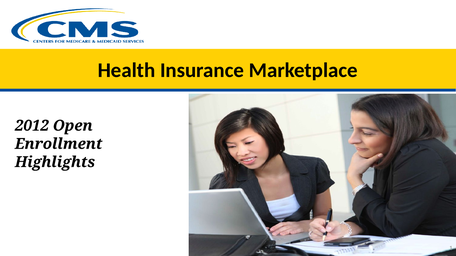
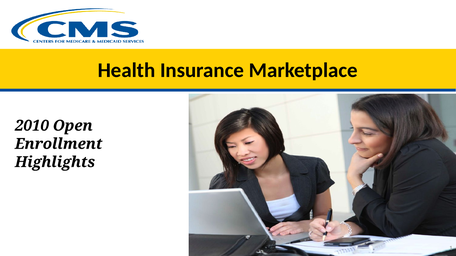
2012: 2012 -> 2010 (32, 126)
